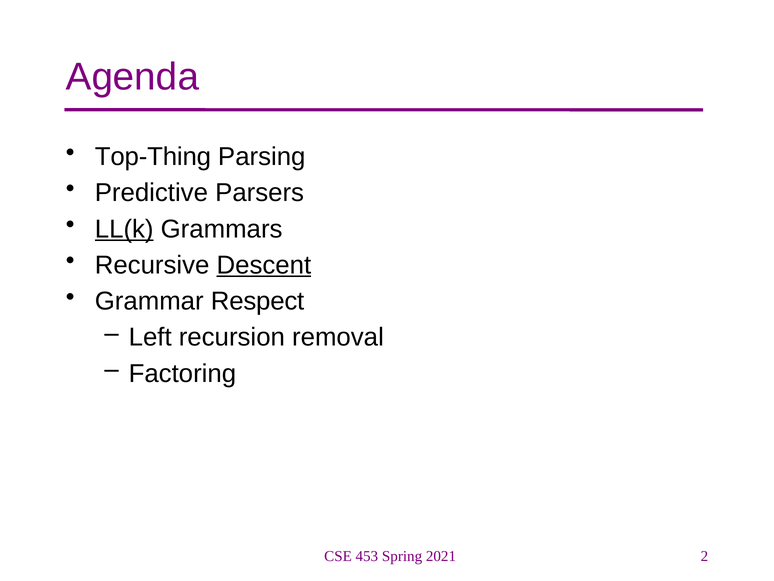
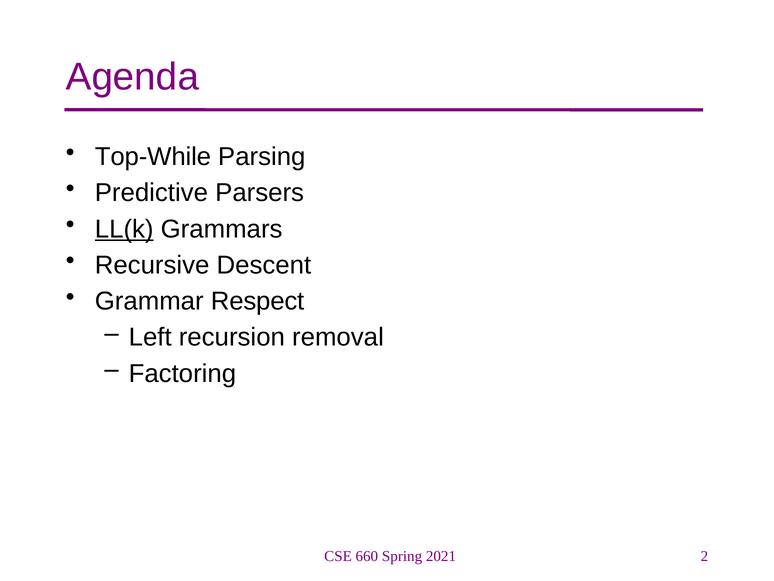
Top-Thing: Top-Thing -> Top-While (153, 157)
Descent underline: present -> none (264, 265)
453: 453 -> 660 (367, 556)
